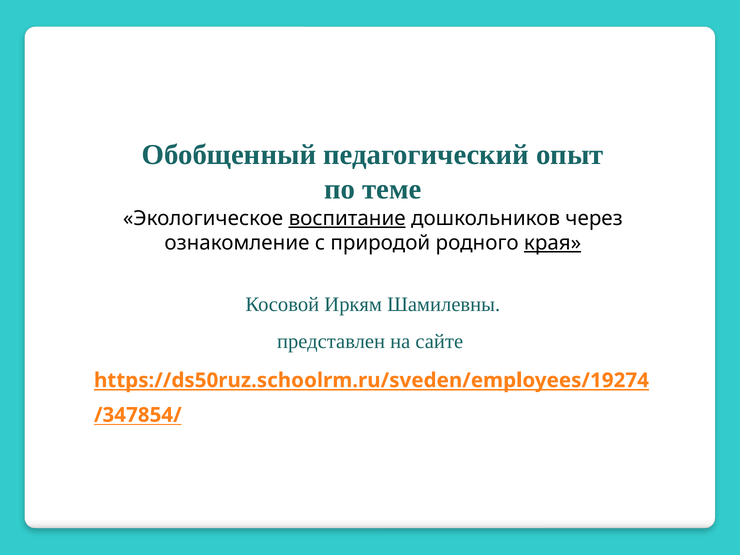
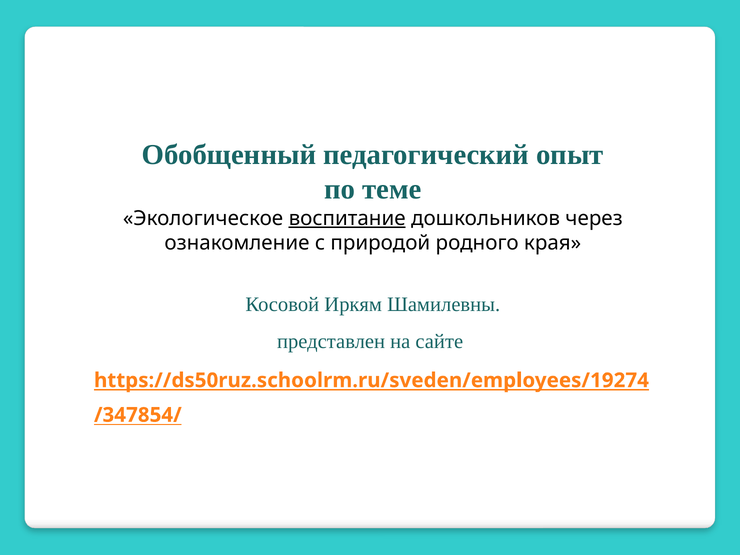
края underline: present -> none (553, 243)
